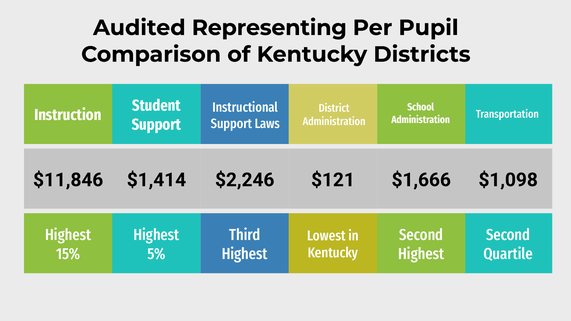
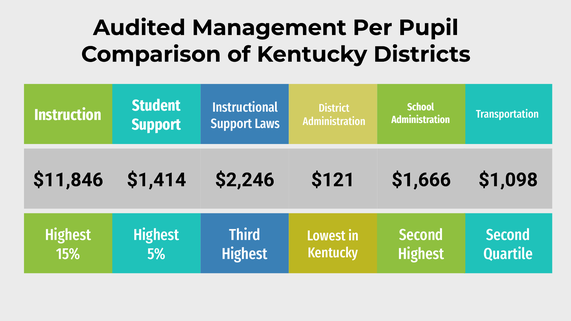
Representing: Representing -> Management (269, 28)
